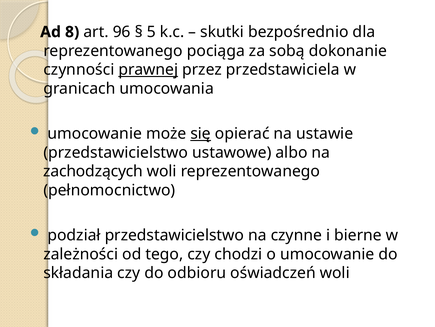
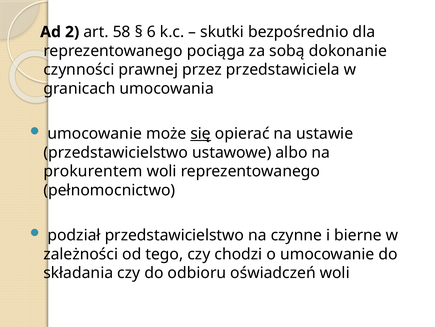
8: 8 -> 2 (72, 32)
96: 96 -> 58 (122, 32)
5: 5 -> 6 (151, 32)
prawnej underline: present -> none (148, 70)
zachodzących: zachodzących -> prokurentem (93, 171)
